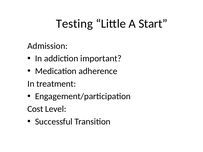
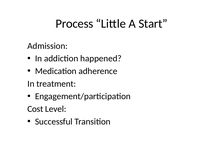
Testing: Testing -> Process (74, 24)
important: important -> happened (101, 59)
